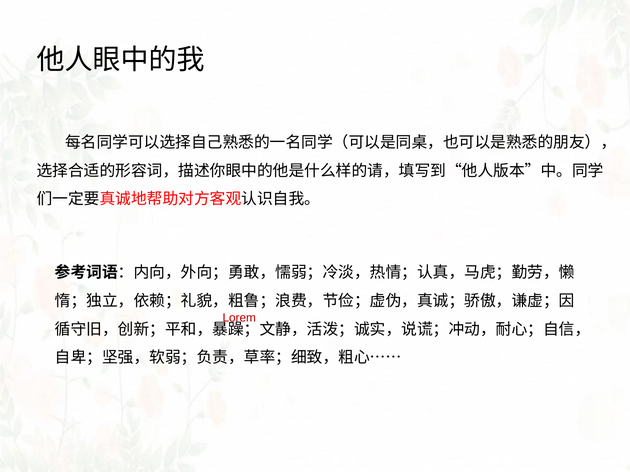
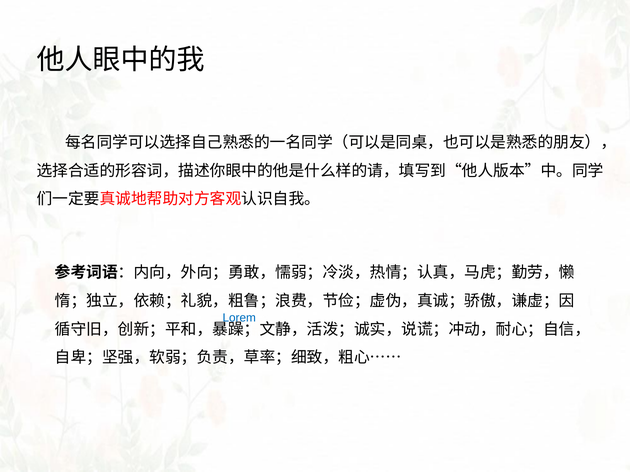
Lorem colour: red -> blue (239, 318)
